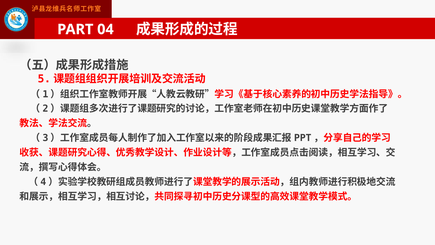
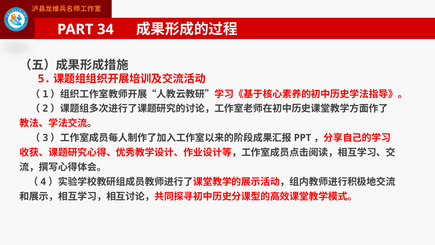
04: 04 -> 34 (105, 29)
